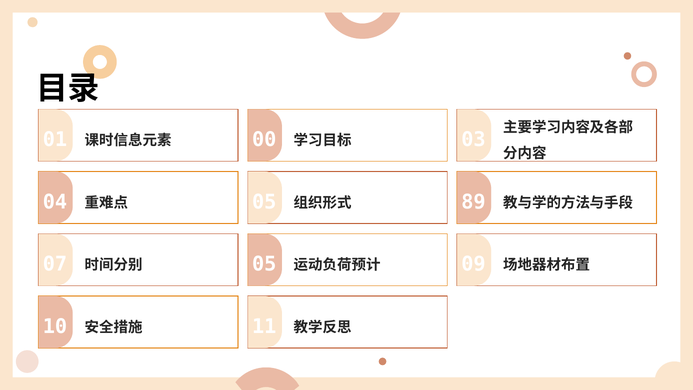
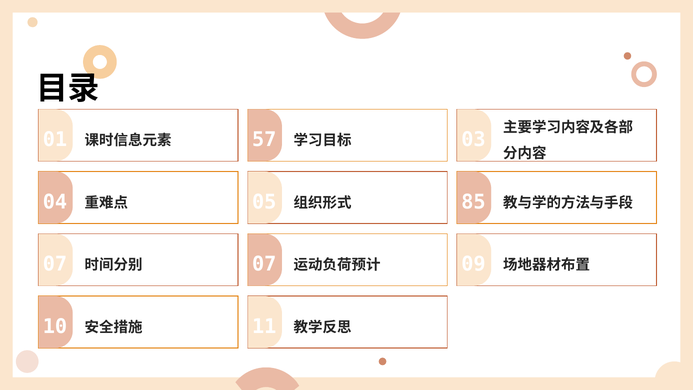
00: 00 -> 57 (264, 140)
89: 89 -> 85 (473, 202)
05: 05 -> 07 (264, 264)
